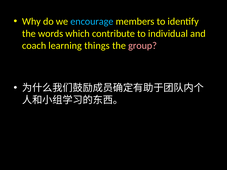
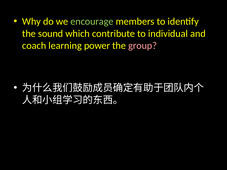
encourage colour: light blue -> light green (92, 22)
words: words -> sound (51, 34)
things: things -> power (97, 46)
